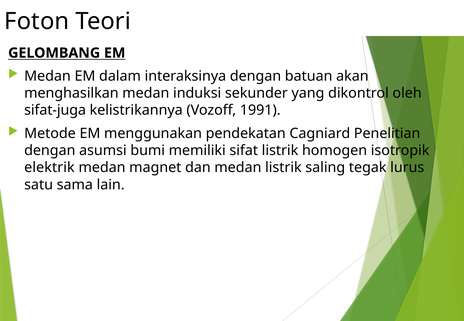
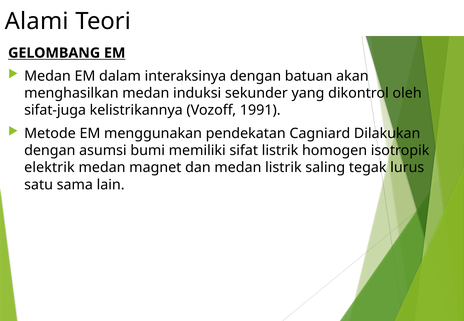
Foton: Foton -> Alami (37, 21)
Penelitian: Penelitian -> Dilakukan (387, 133)
